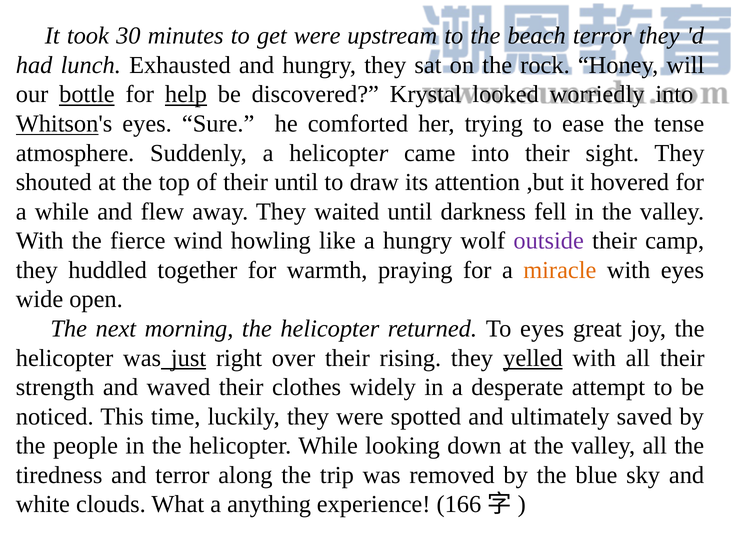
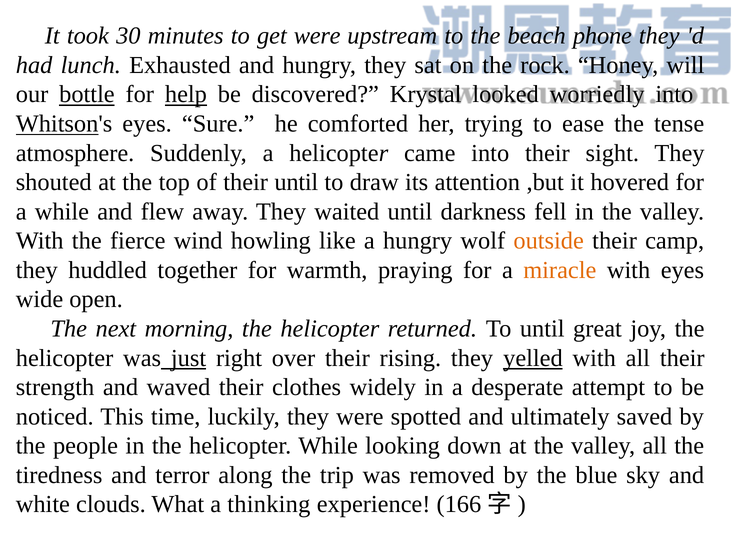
beach terror: terror -> phone (602, 36)
outside colour: purple -> orange (549, 241)
To eyes: eyes -> until (542, 329)
anything: anything -> thinking (269, 504)
